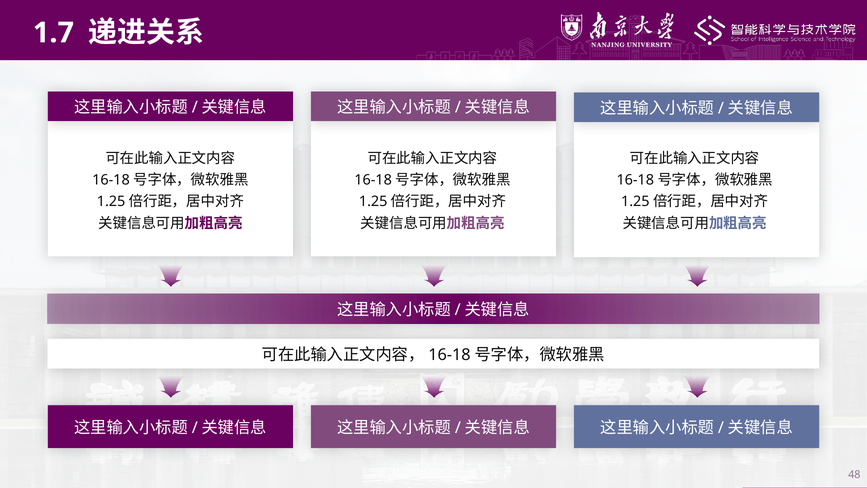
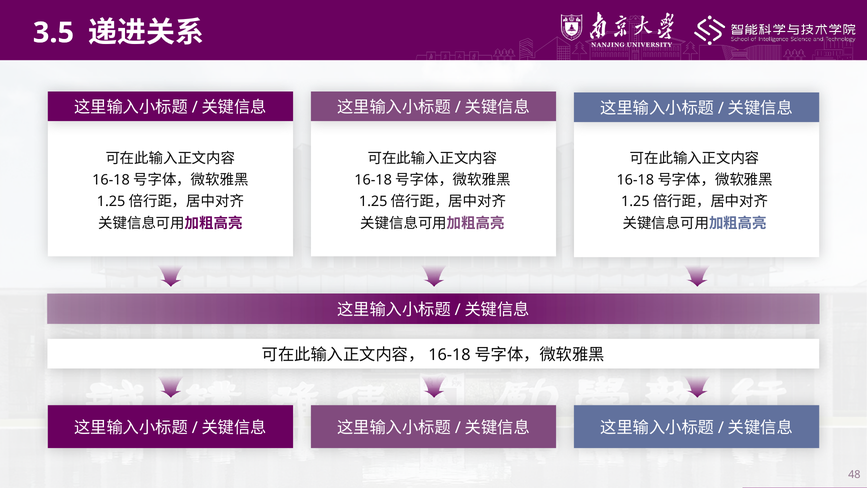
1.7: 1.7 -> 3.5 (53, 33)
